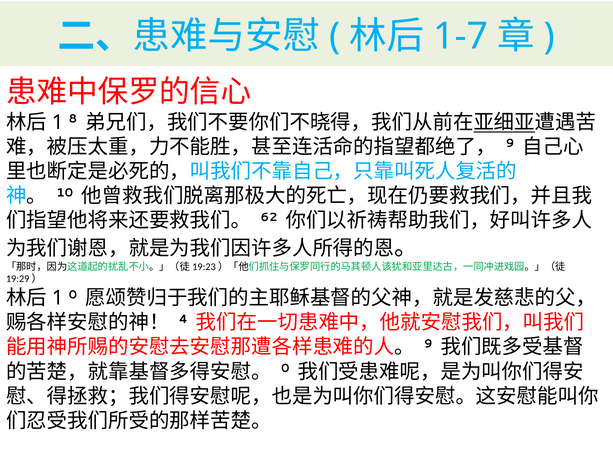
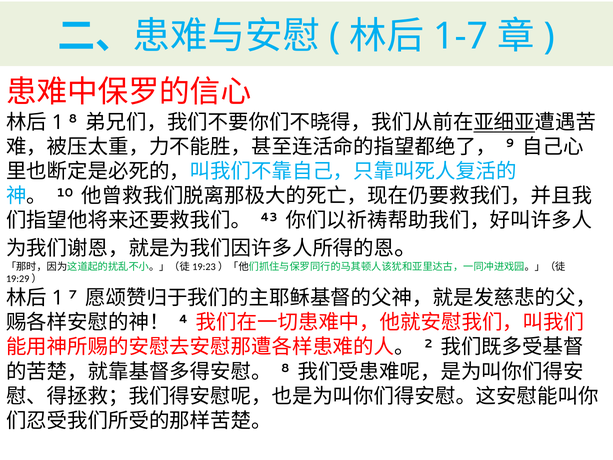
62: 62 -> 43 (269, 217)
0: 0 -> 7 (73, 295)
9: 9 -> 2 (428, 344)
0: 0 -> 8 (285, 368)
